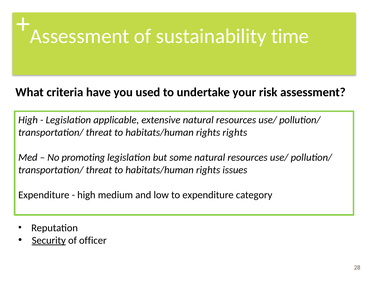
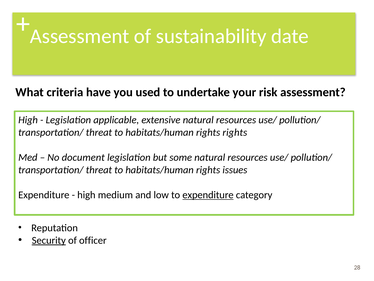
time: time -> date (290, 36)
promoting: promoting -> document (83, 157)
expenditure underline: none -> present (208, 195)
